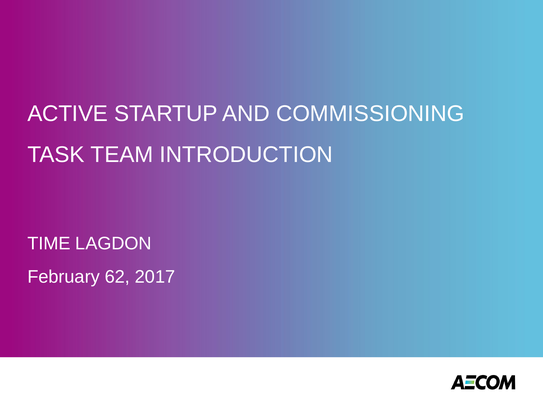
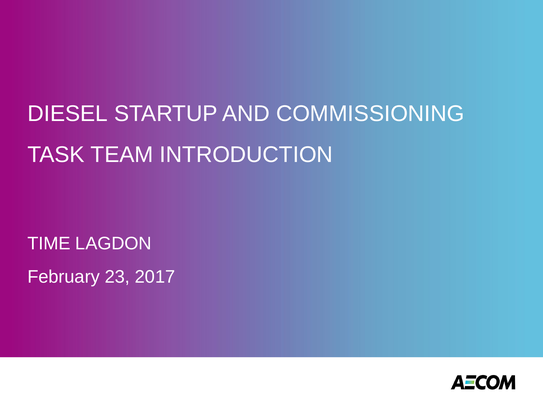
ACTIVE: ACTIVE -> DIESEL (68, 114)
62: 62 -> 23 (117, 276)
